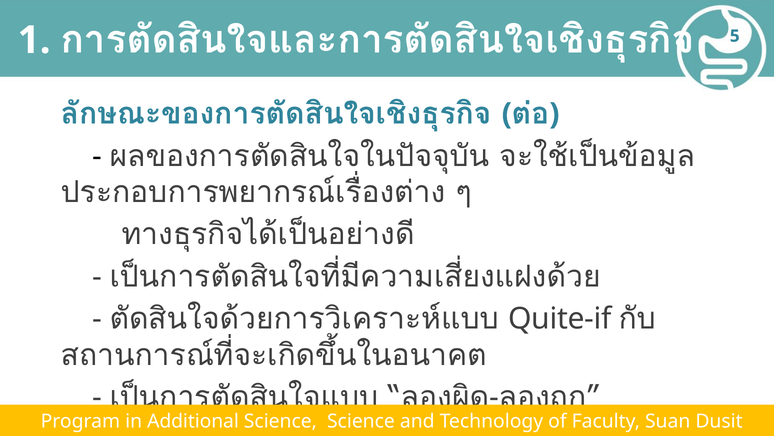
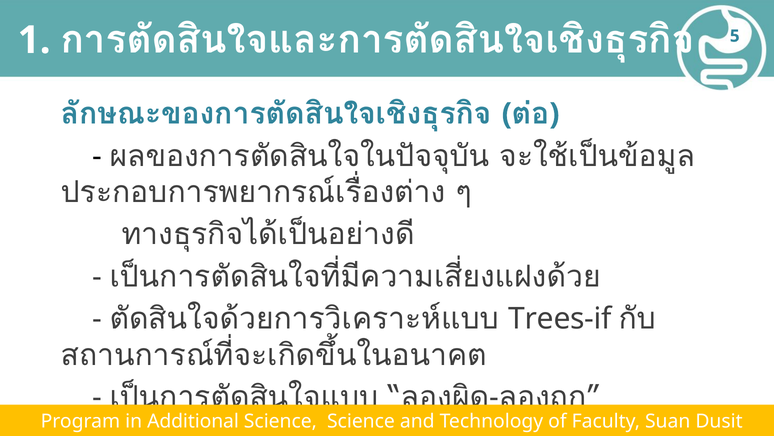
Quite-if: Quite-if -> Trees-if (560, 318)
